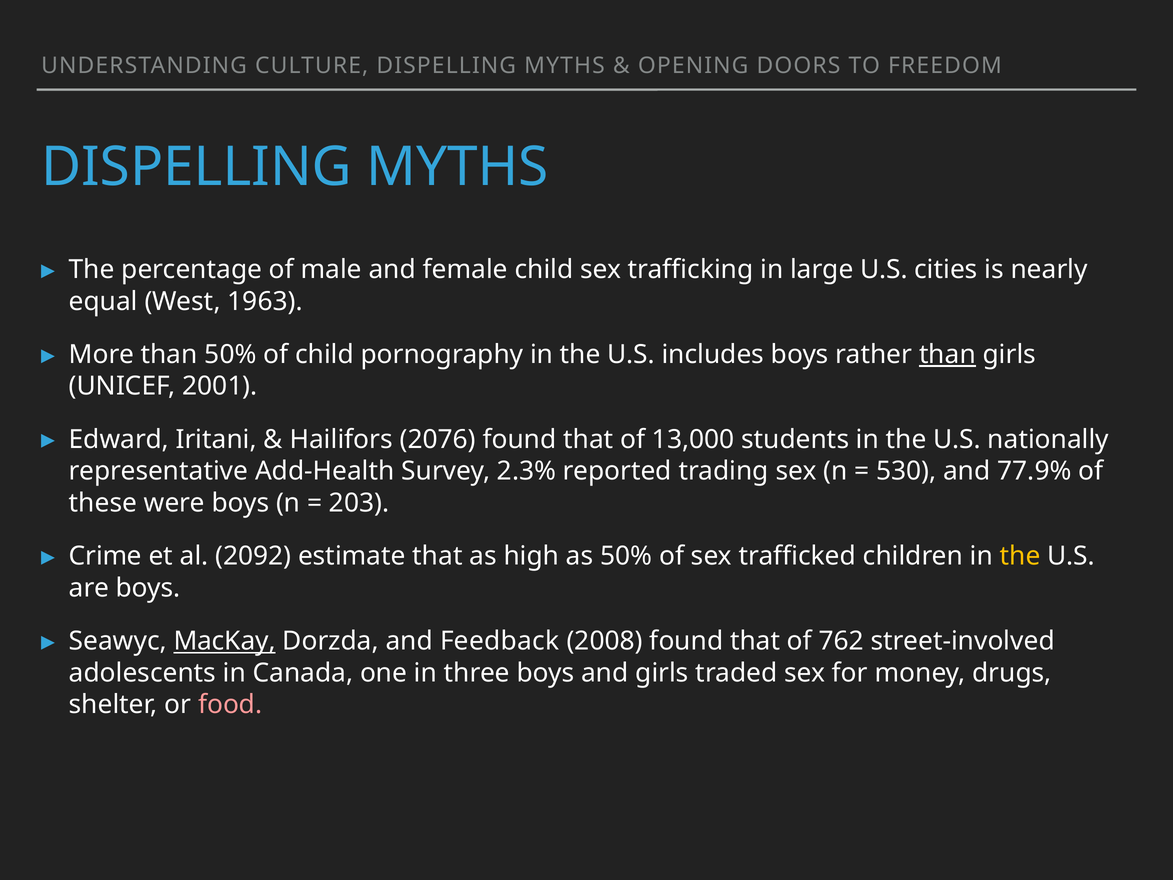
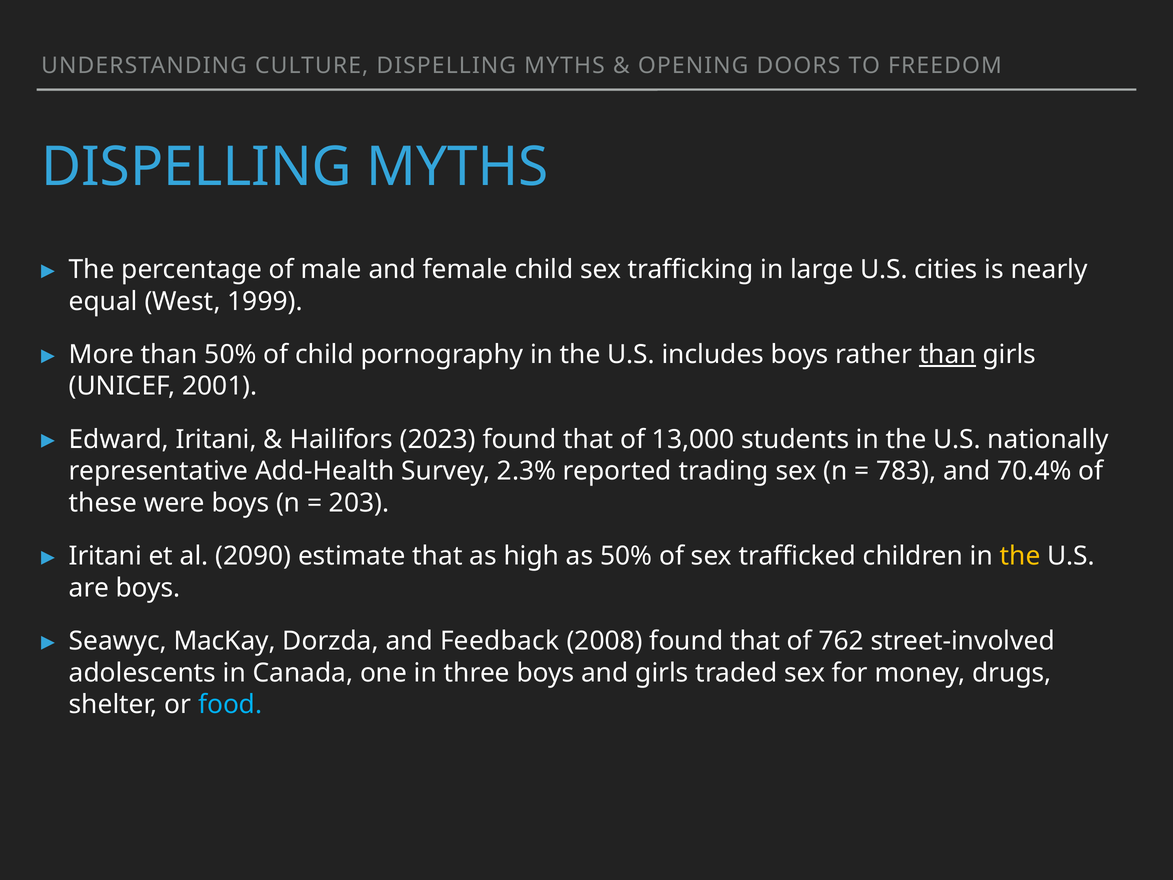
1963: 1963 -> 1999 (265, 301)
2076: 2076 -> 2023 (438, 440)
530: 530 -> 783 (906, 471)
77.9%: 77.9% -> 70.4% (1034, 471)
Crime: Crime -> Iritani (105, 556)
2092: 2092 -> 2090 (253, 556)
MacKay underline: present -> none (225, 641)
food colour: pink -> light blue (230, 704)
